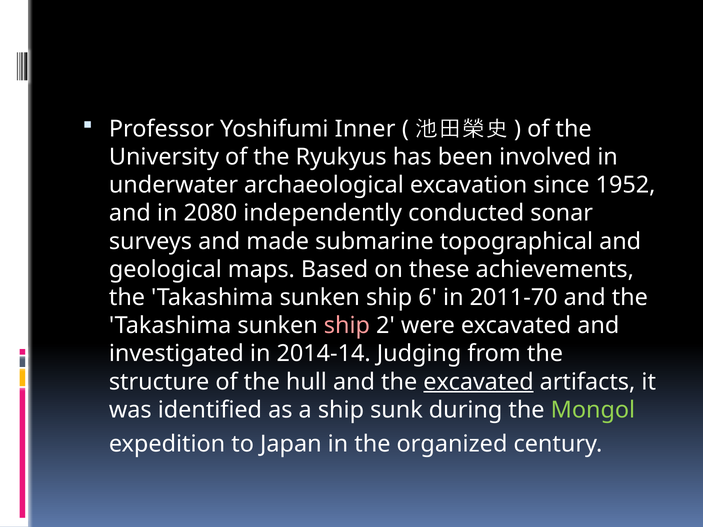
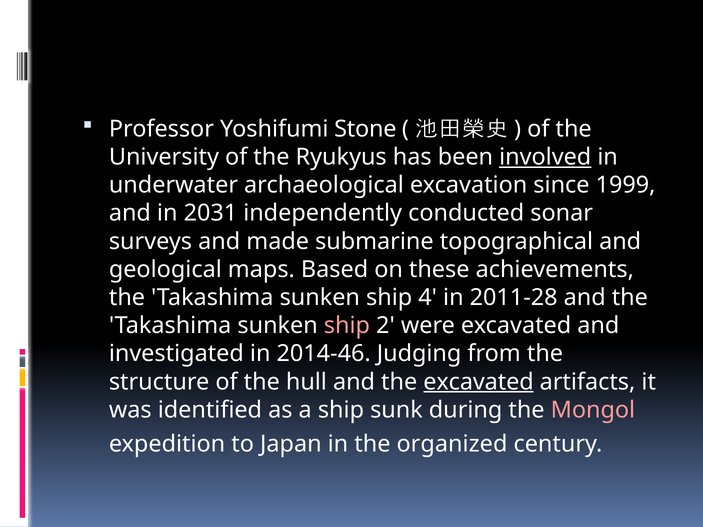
Inner: Inner -> Stone (365, 129)
involved underline: none -> present (545, 157)
1952: 1952 -> 1999 (626, 185)
2080: 2080 -> 2031 (210, 213)
6: 6 -> 4 (428, 298)
2011-70: 2011-70 -> 2011-28 (514, 298)
2014-14: 2014-14 -> 2014-46 (324, 354)
Mongol colour: light green -> pink (593, 410)
